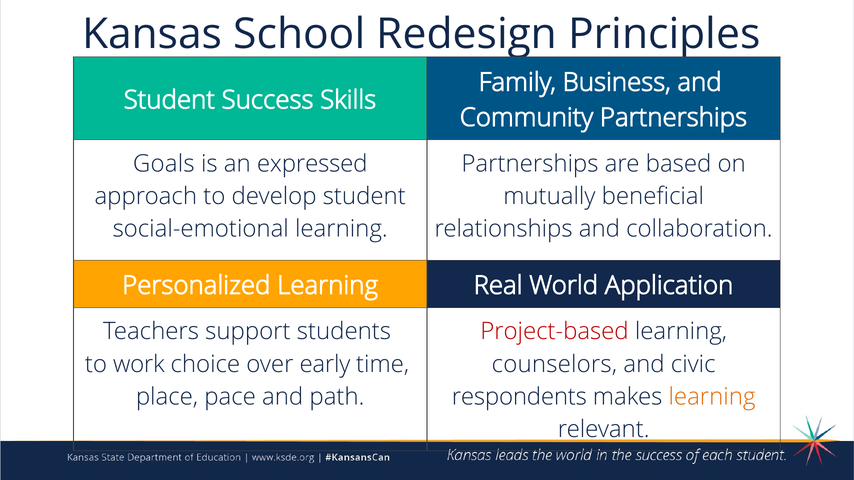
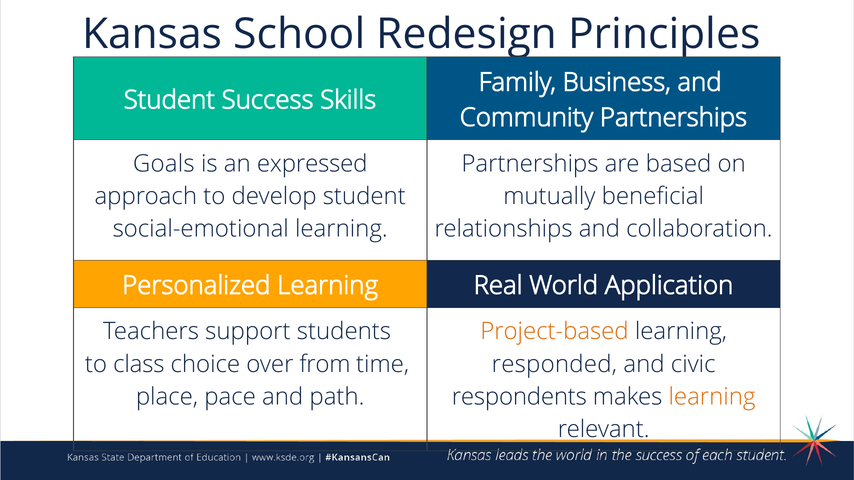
Project-based colour: red -> orange (554, 332)
work: work -> class (139, 364)
early: early -> from (325, 364)
counselors: counselors -> responded (554, 364)
